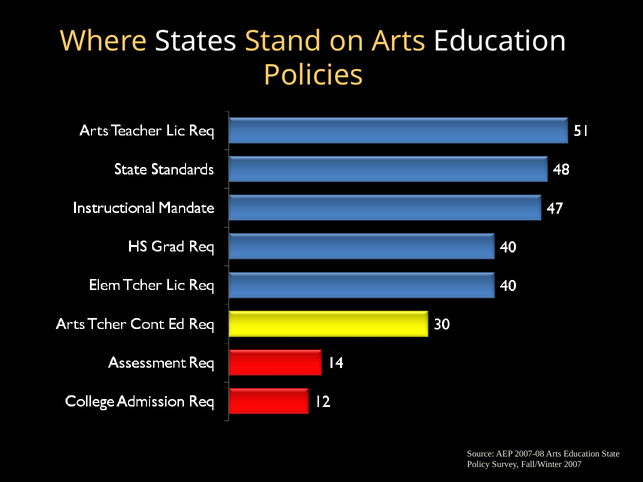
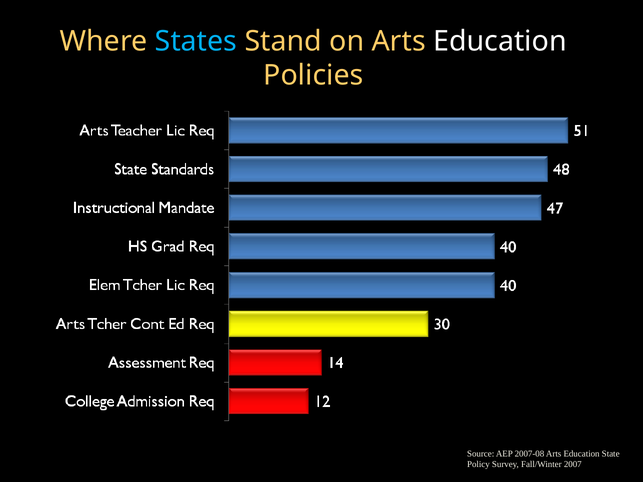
States colour: white -> light blue (196, 41)
